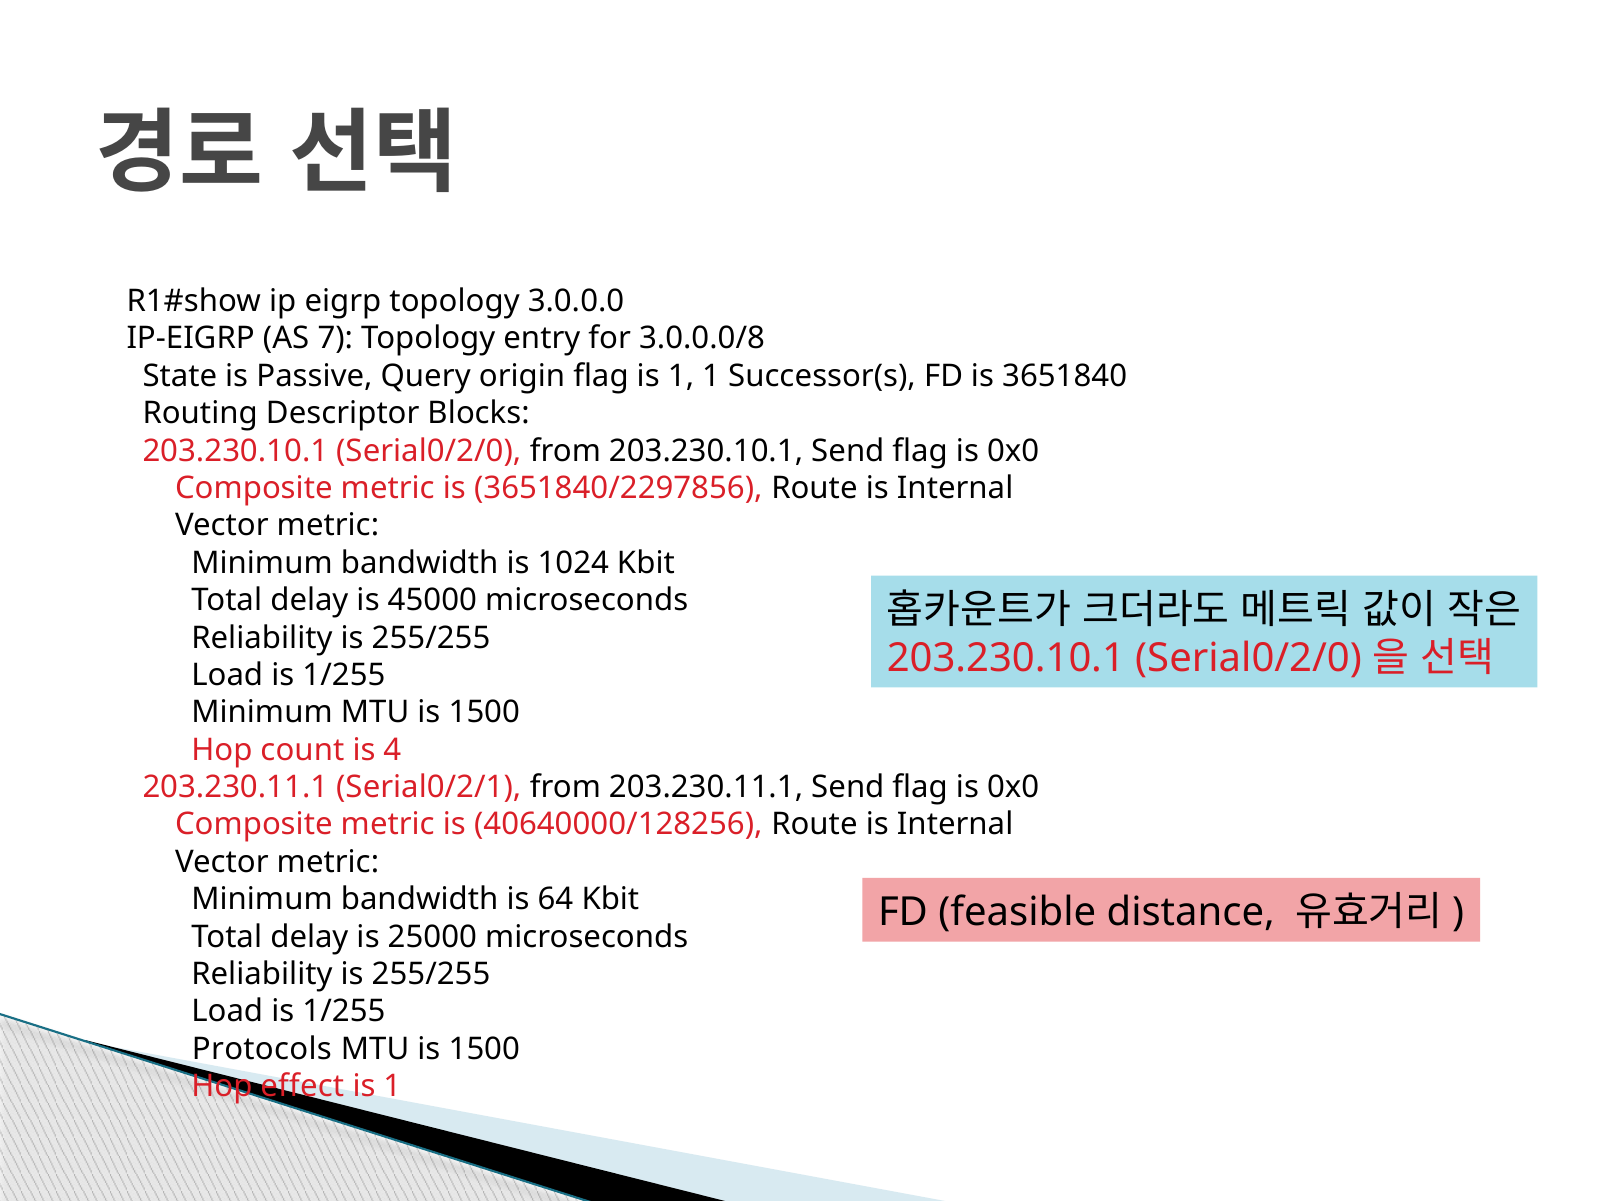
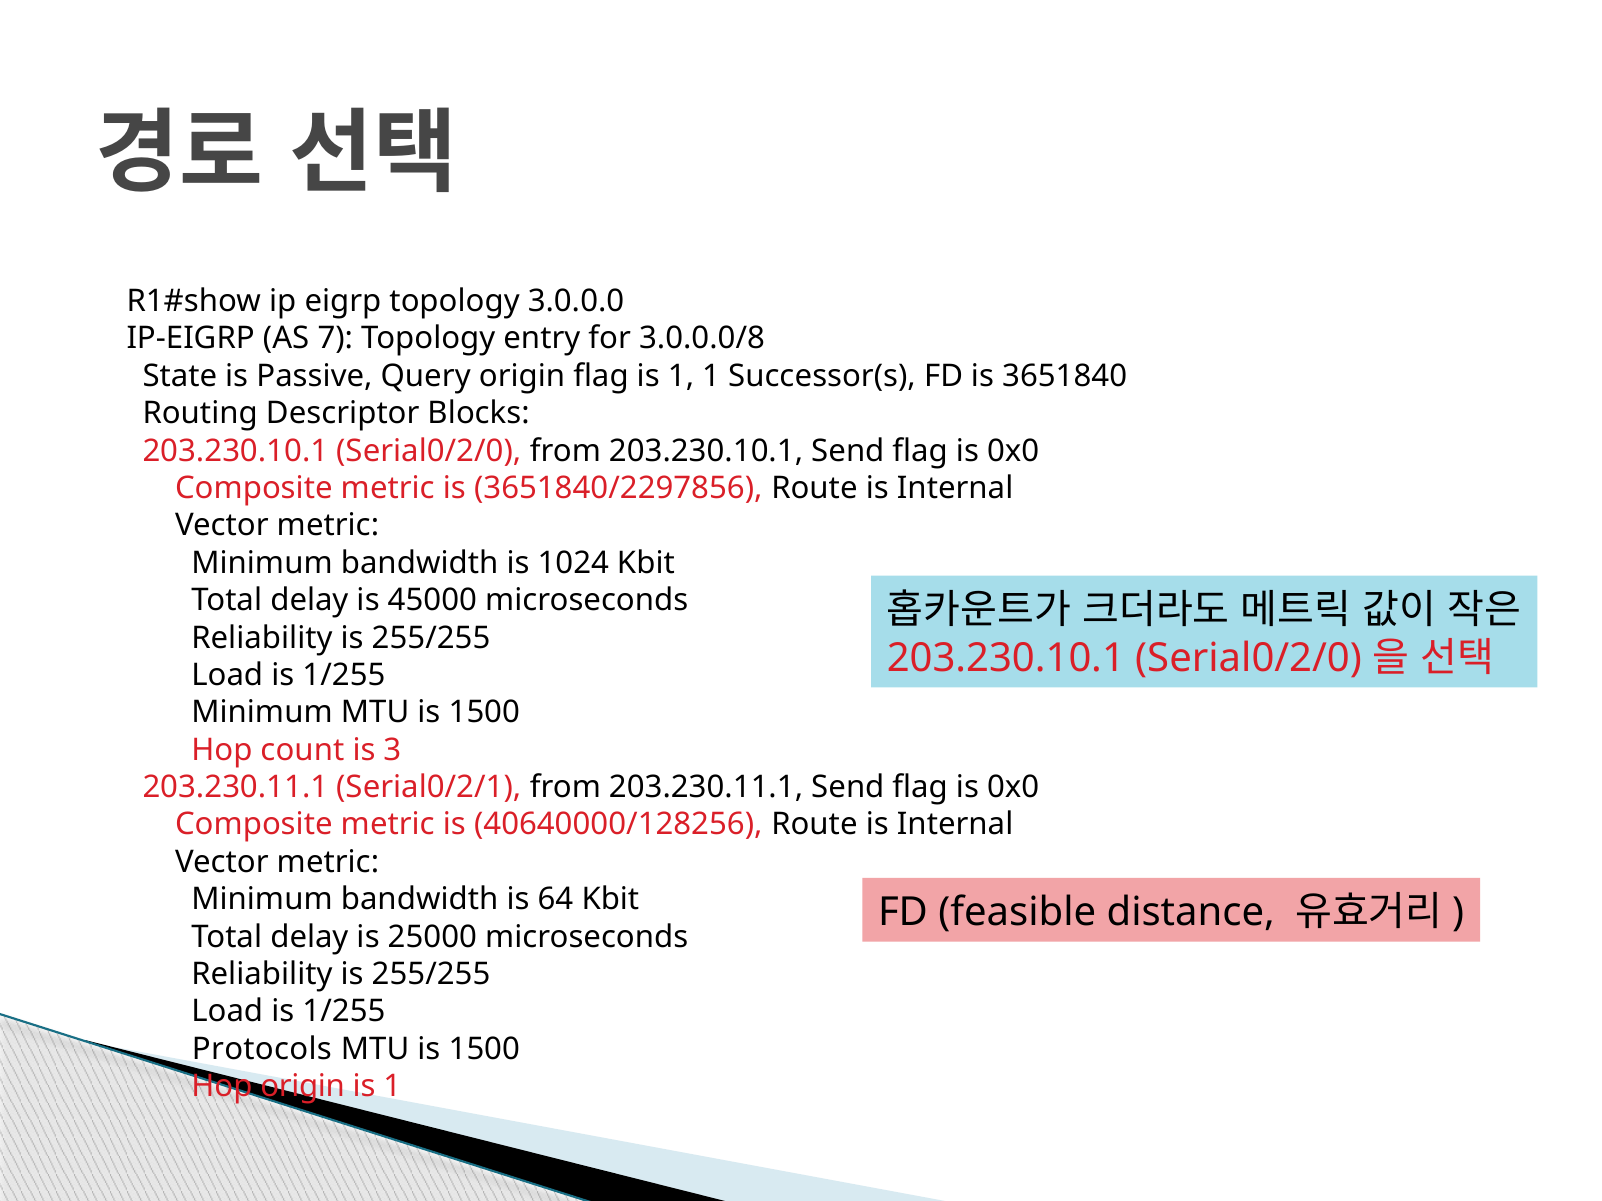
4: 4 -> 3 (392, 750)
Hop effect: effect -> origin (303, 1087)
